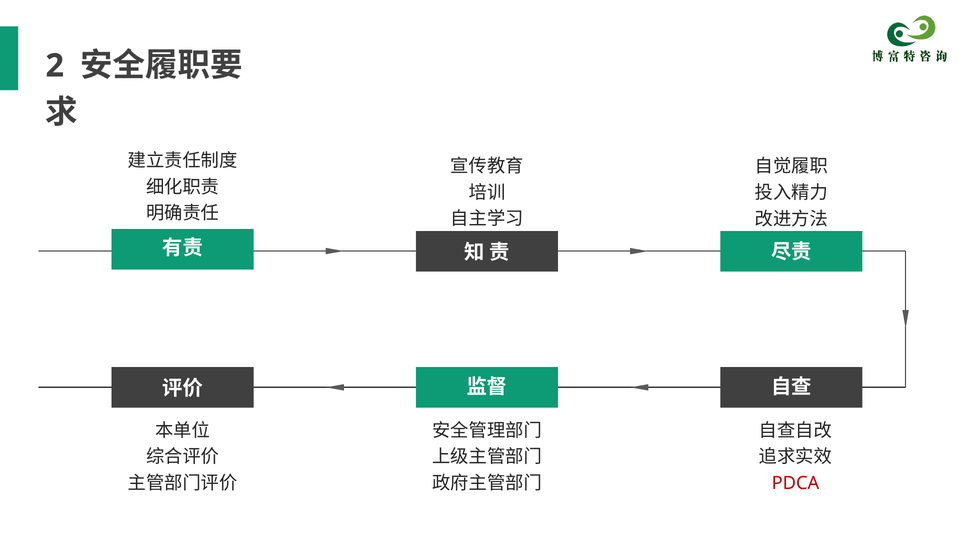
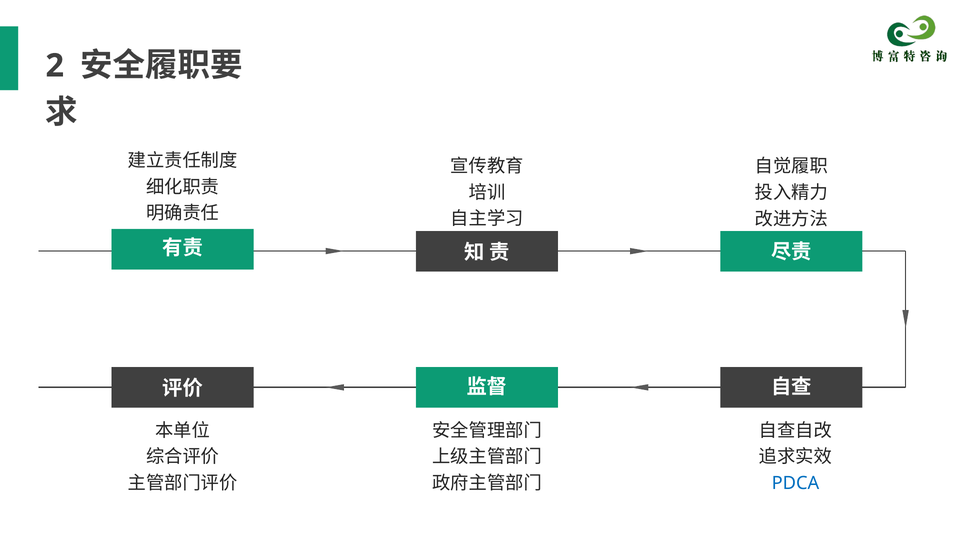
PDCA colour: red -> blue (795, 483)
